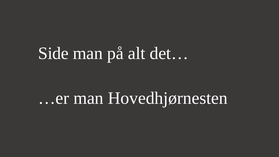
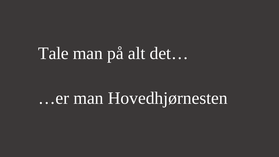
Side: Side -> Tale (53, 53)
